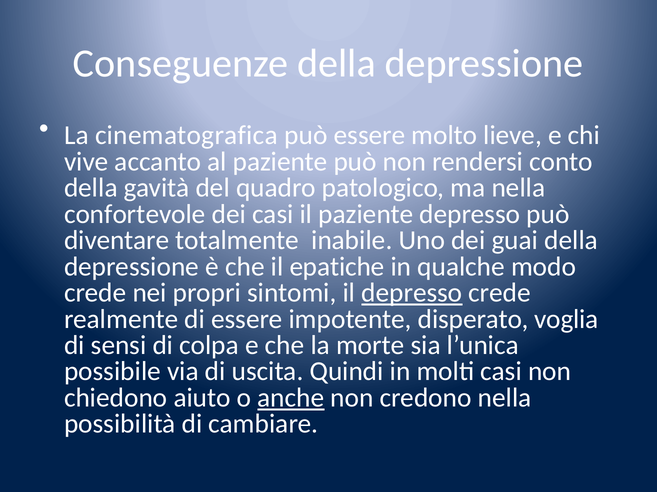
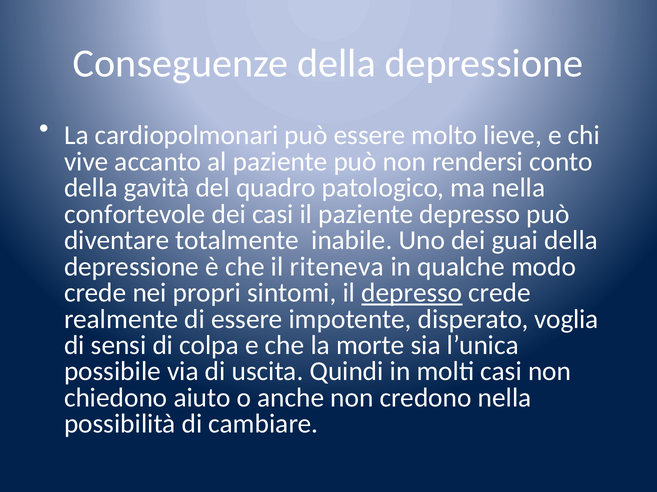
cinematografica: cinematografica -> cardiopolmonari (187, 136)
epatiche: epatiche -> riteneva (337, 267)
anche underline: present -> none (291, 398)
